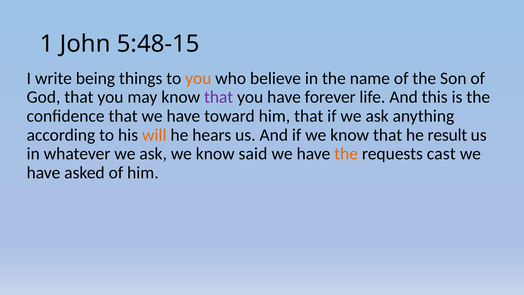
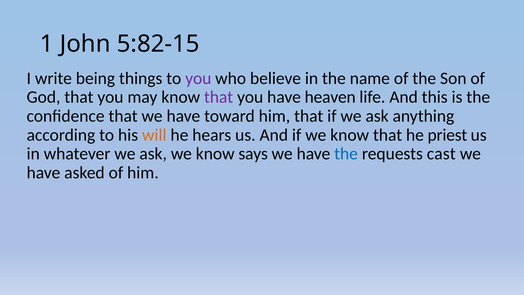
5:48-15: 5:48-15 -> 5:82-15 (158, 44)
you colour: orange -> purple (198, 78)
forever: forever -> heaven (330, 97)
result: result -> priest (447, 135)
said: said -> says (253, 154)
the colour: orange -> blue (346, 154)
